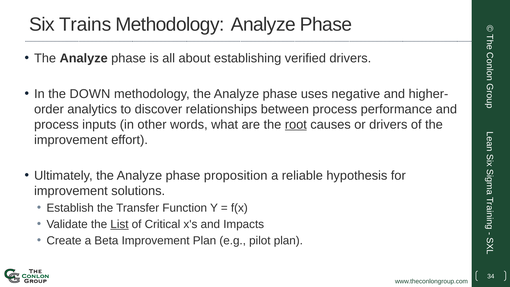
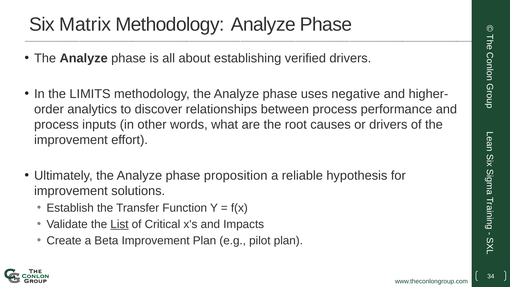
Trains: Trains -> Matrix (85, 24)
DOWN: DOWN -> LIMITS (90, 94)
root underline: present -> none (296, 125)
